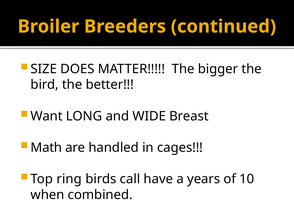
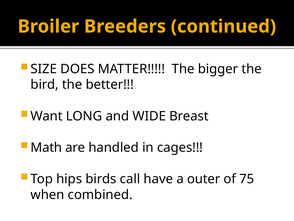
ring: ring -> hips (69, 179)
years: years -> outer (204, 179)
10: 10 -> 75 (247, 179)
